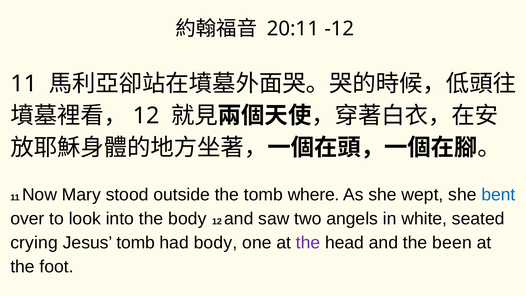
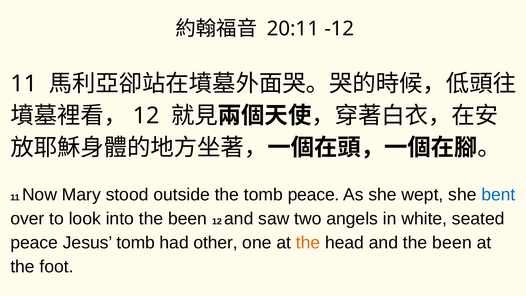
tomb where: where -> peace (314, 195)
into the body: body -> been (187, 219)
crying: crying -> peace (34, 243)
had body: body -> other (216, 243)
the colour: purple -> orange (308, 243)
